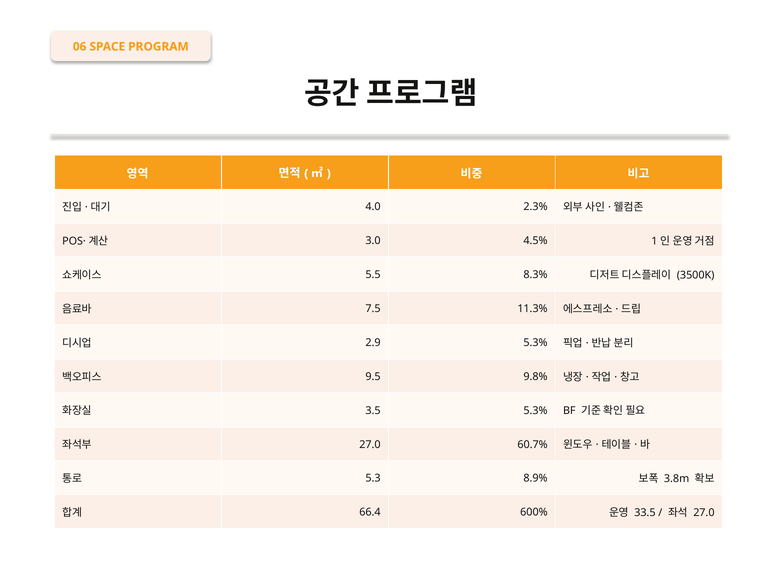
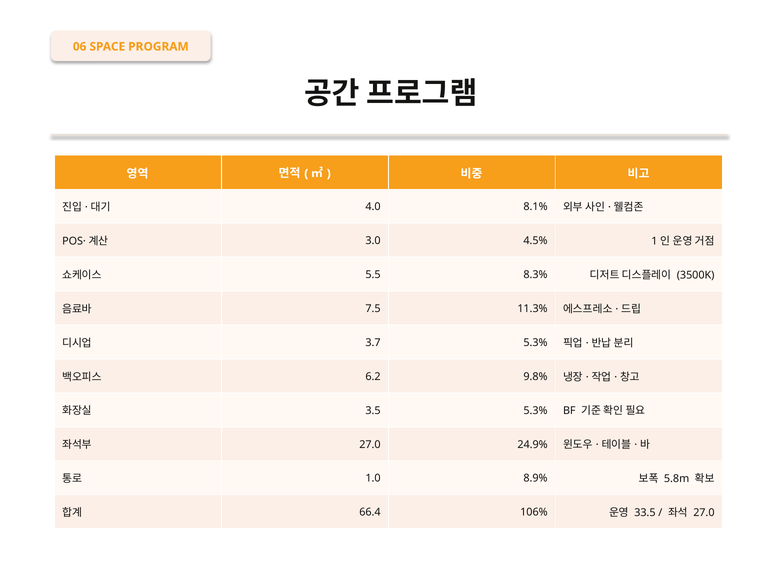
2.3%: 2.3% -> 8.1% (536, 207)
2.9: 2.9 -> 3.7 (373, 343)
9.5: 9.5 -> 6.2 (373, 377)
60.7%: 60.7% -> 24.9% (532, 445)
5.3: 5.3 -> 1.0 (373, 479)
3.8m: 3.8m -> 5.8m (677, 479)
600%: 600% -> 106% (534, 513)
